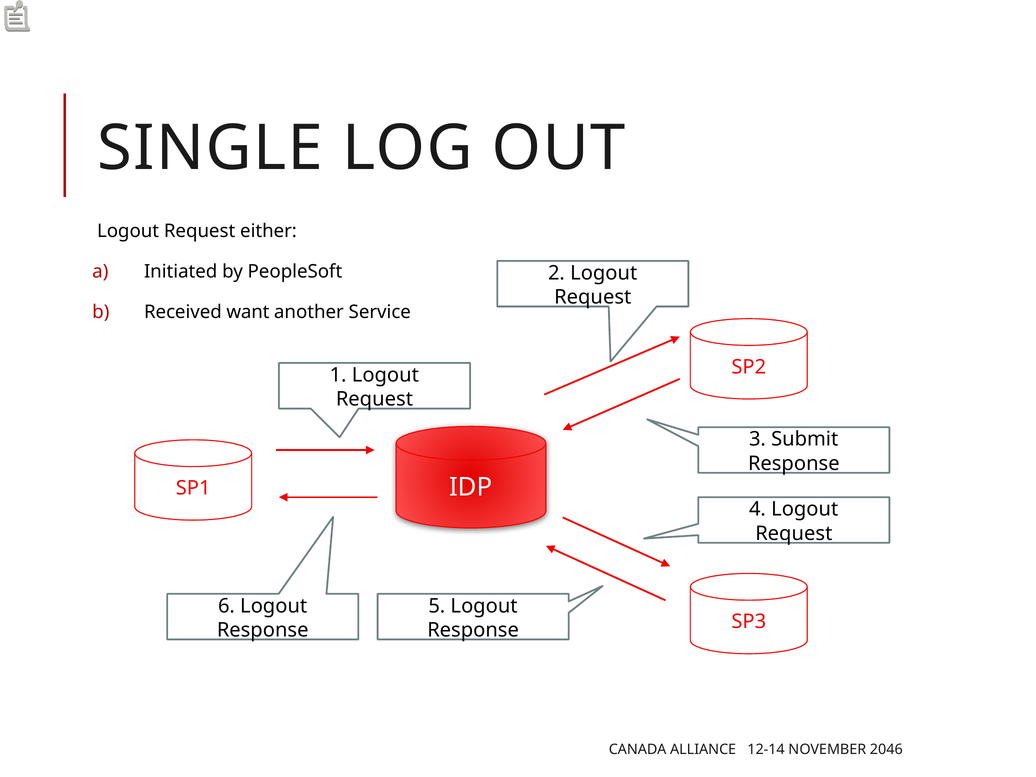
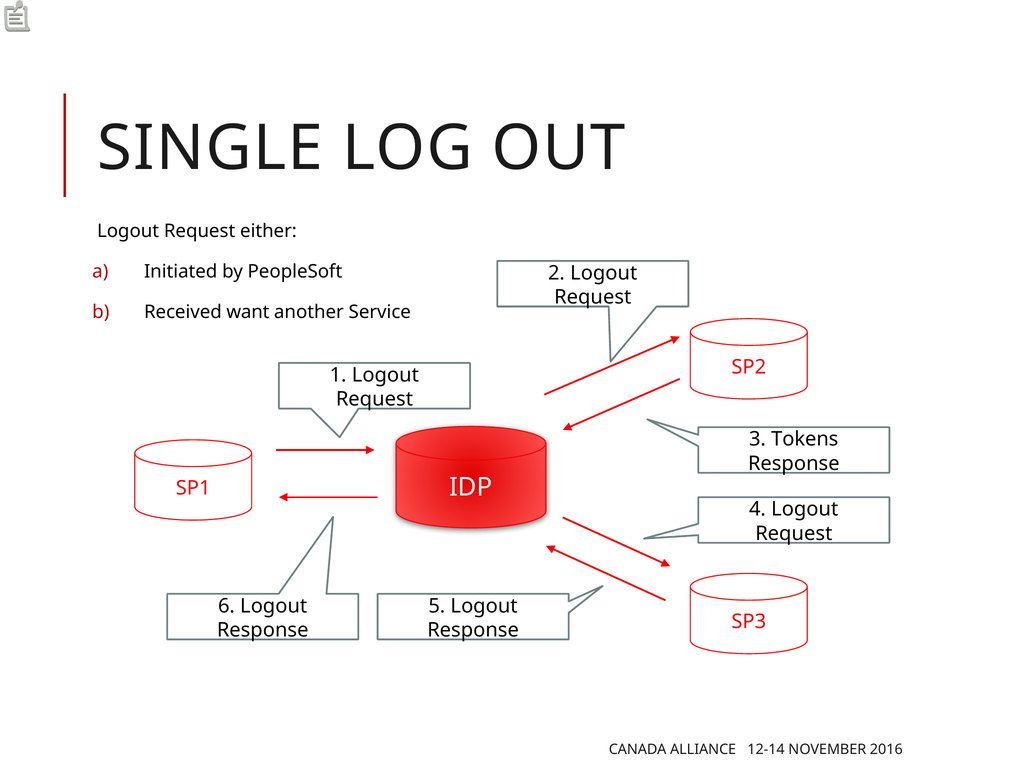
Submit: Submit -> Tokens (805, 439)
2046: 2046 -> 2016 (886, 750)
